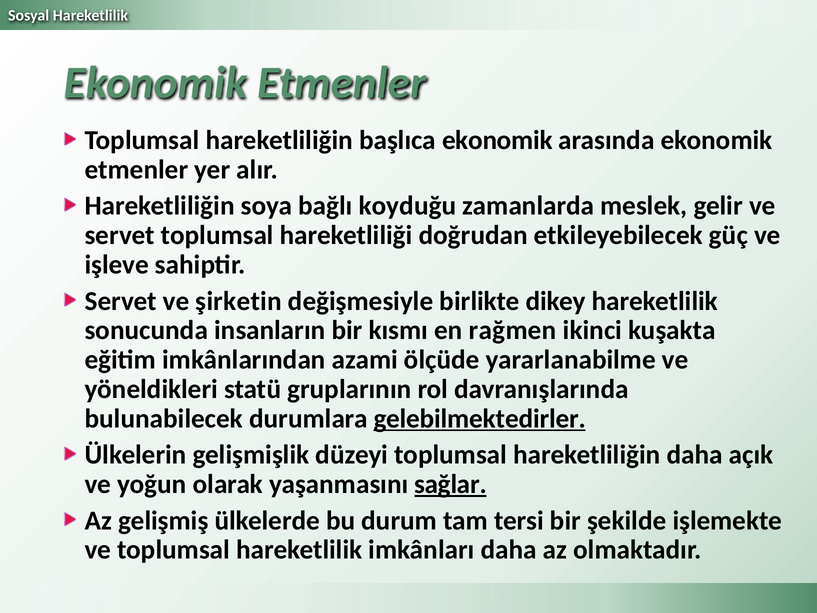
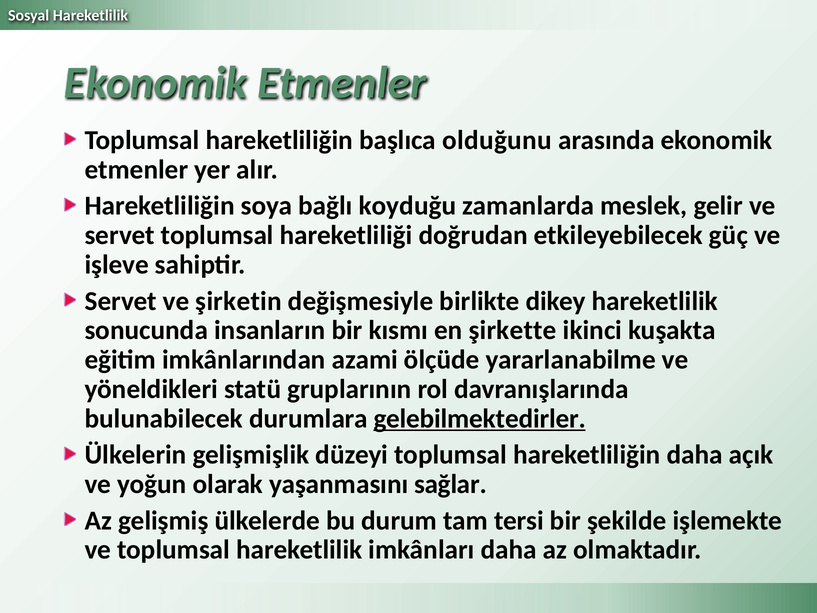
başlıca ekonomik: ekonomik -> olduğunu (497, 140)
rağmen: rağmen -> şirkette (513, 330)
sağlar underline: present -> none (451, 484)
